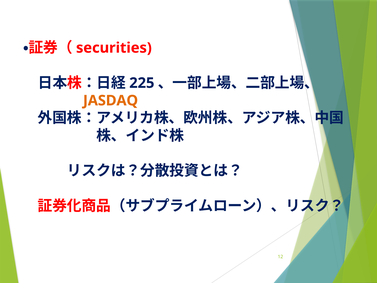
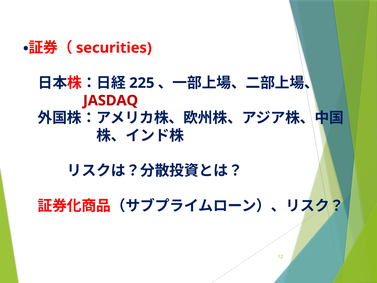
JASDAQ colour: orange -> red (111, 100)
